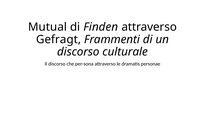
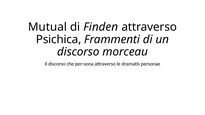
Gefragt: Gefragt -> Psichica (59, 39)
culturale: culturale -> morceau (125, 52)
